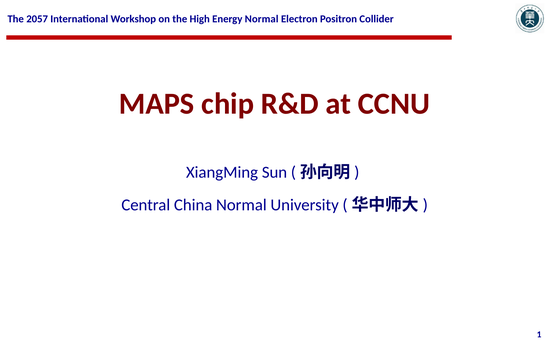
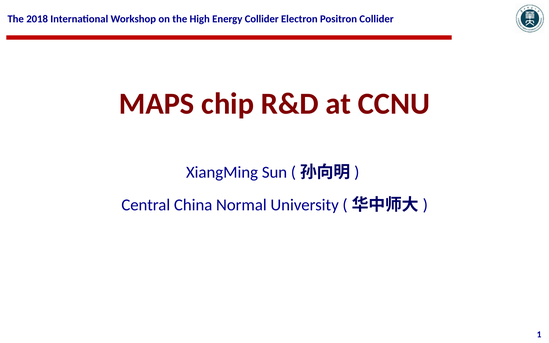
2057: 2057 -> 2018 (37, 19)
Energy Normal: Normal -> Collider (262, 19)
